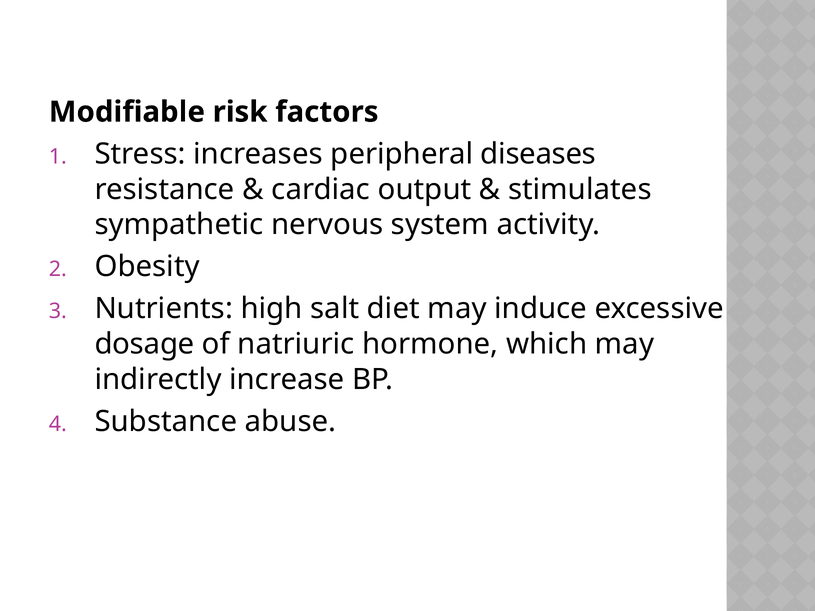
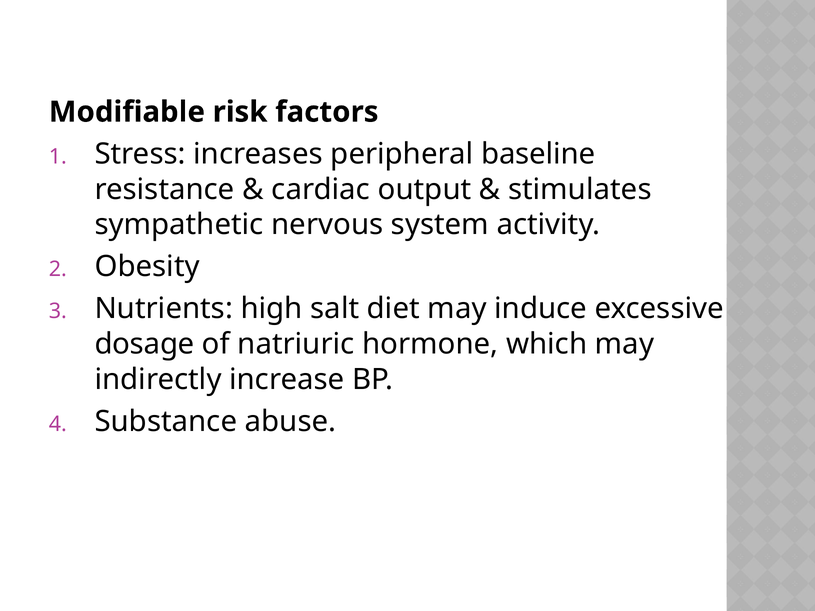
diseases: diseases -> baseline (538, 154)
